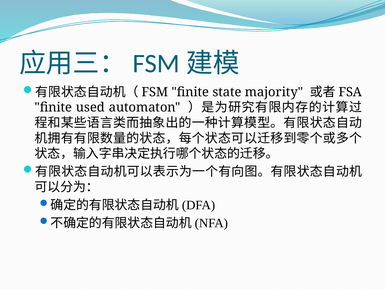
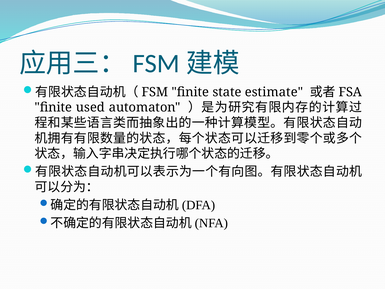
majority: majority -> estimate (274, 92)
